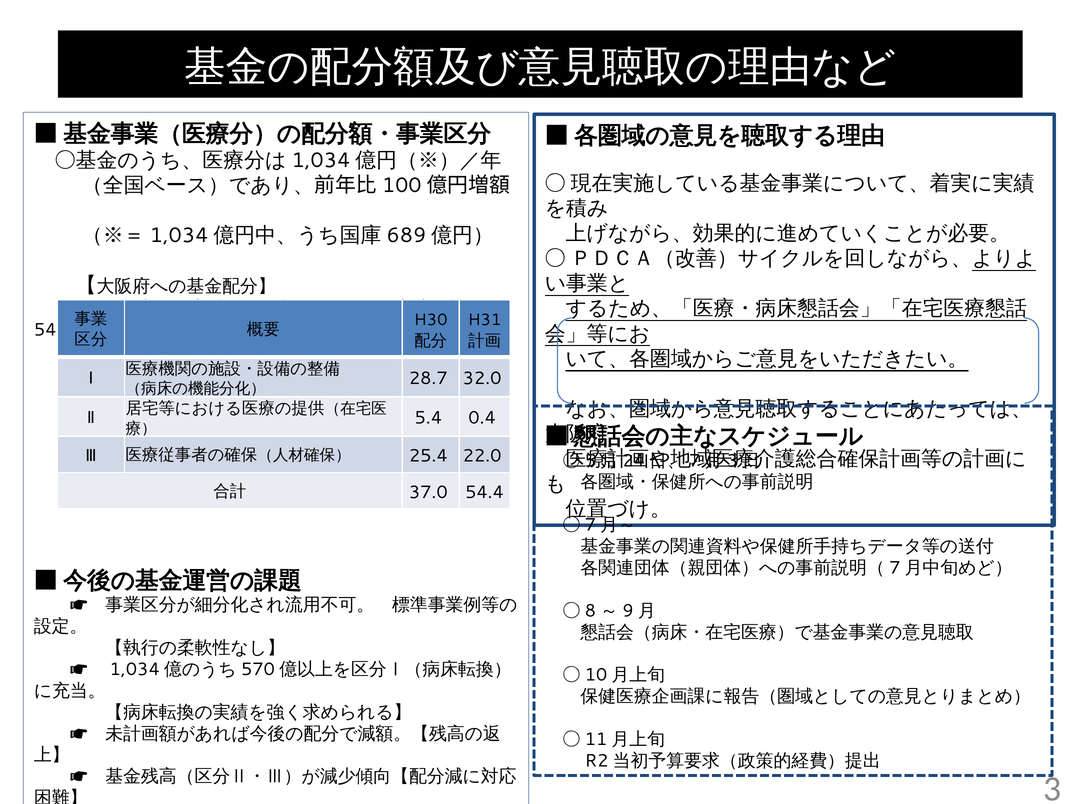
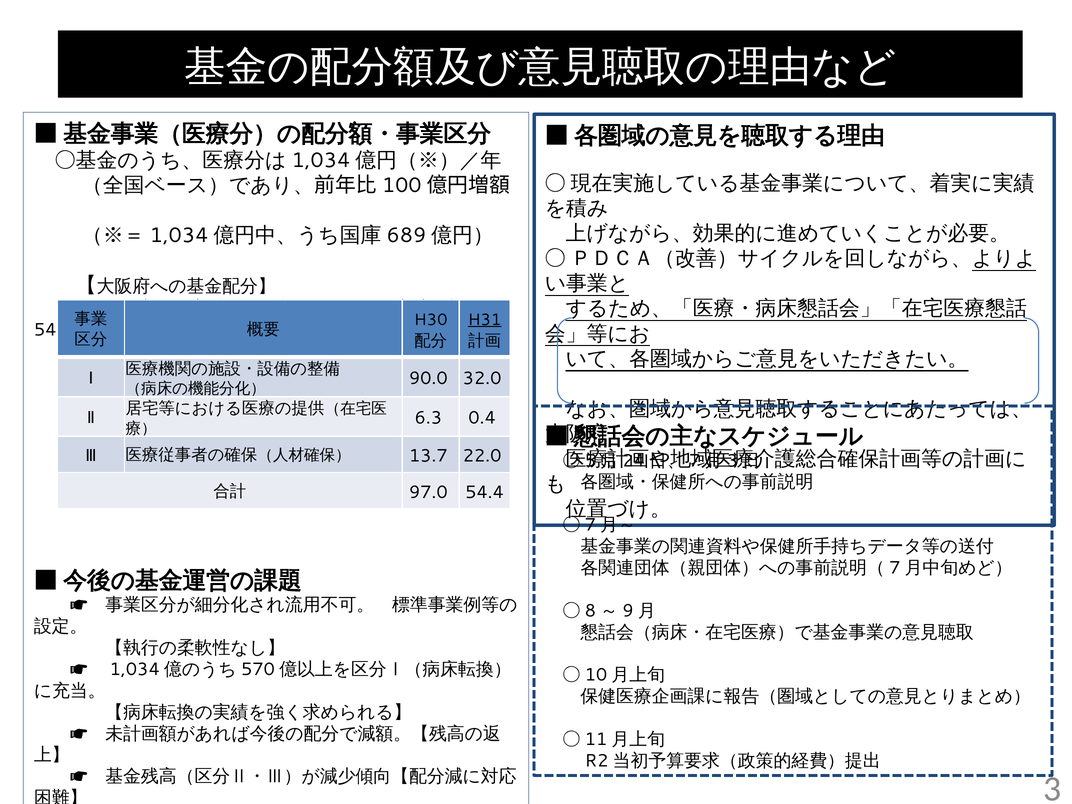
H31 underline: none -> present (485, 320)
28.7: 28.7 -> 90.0 (428, 378)
5.4: 5.4 -> 6.3 (428, 418)
25.4: 25.4 -> 13.7 (428, 456)
37.0: 37.0 -> 97.0 (428, 492)
